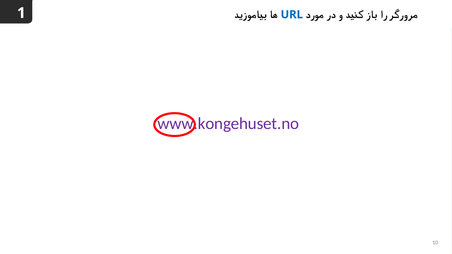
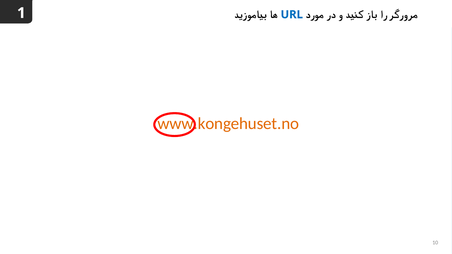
www.kongehuset.no colour: purple -> orange (228, 124)
